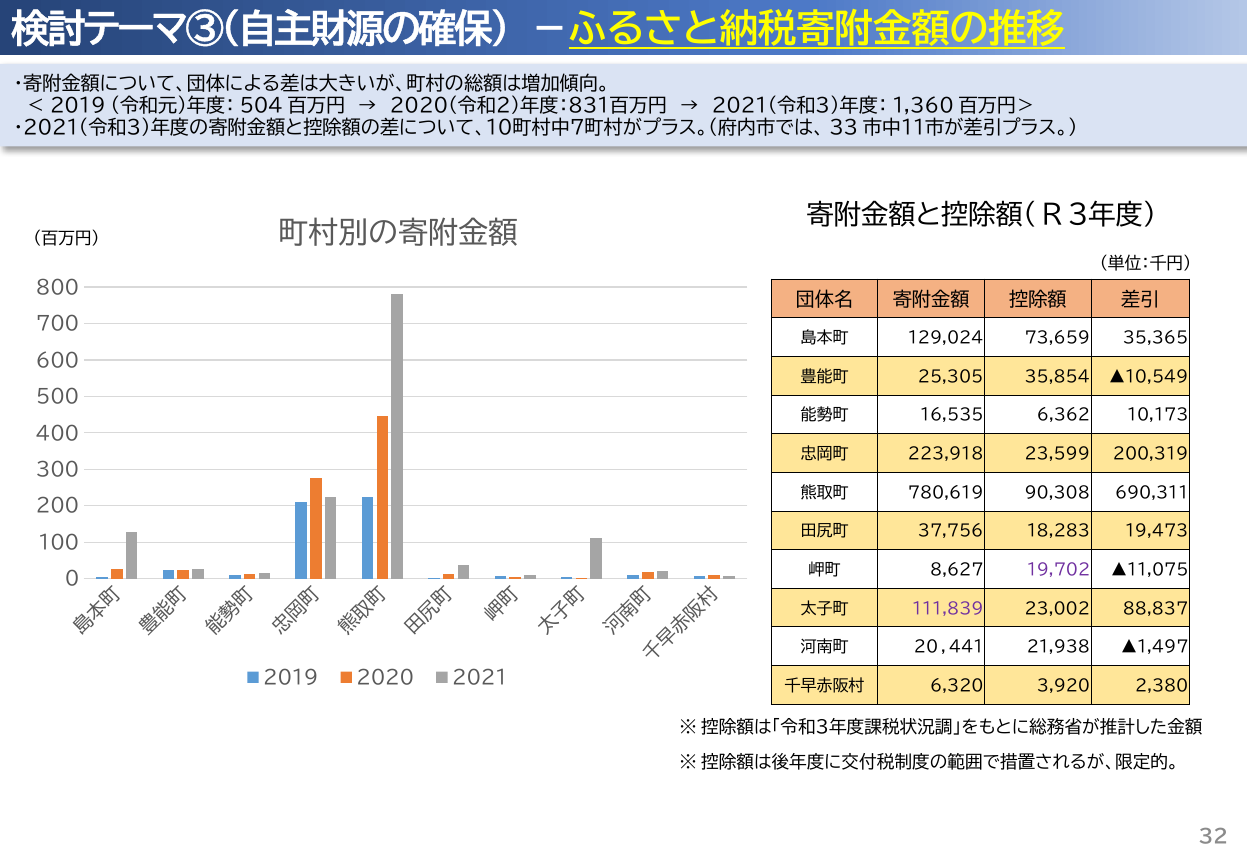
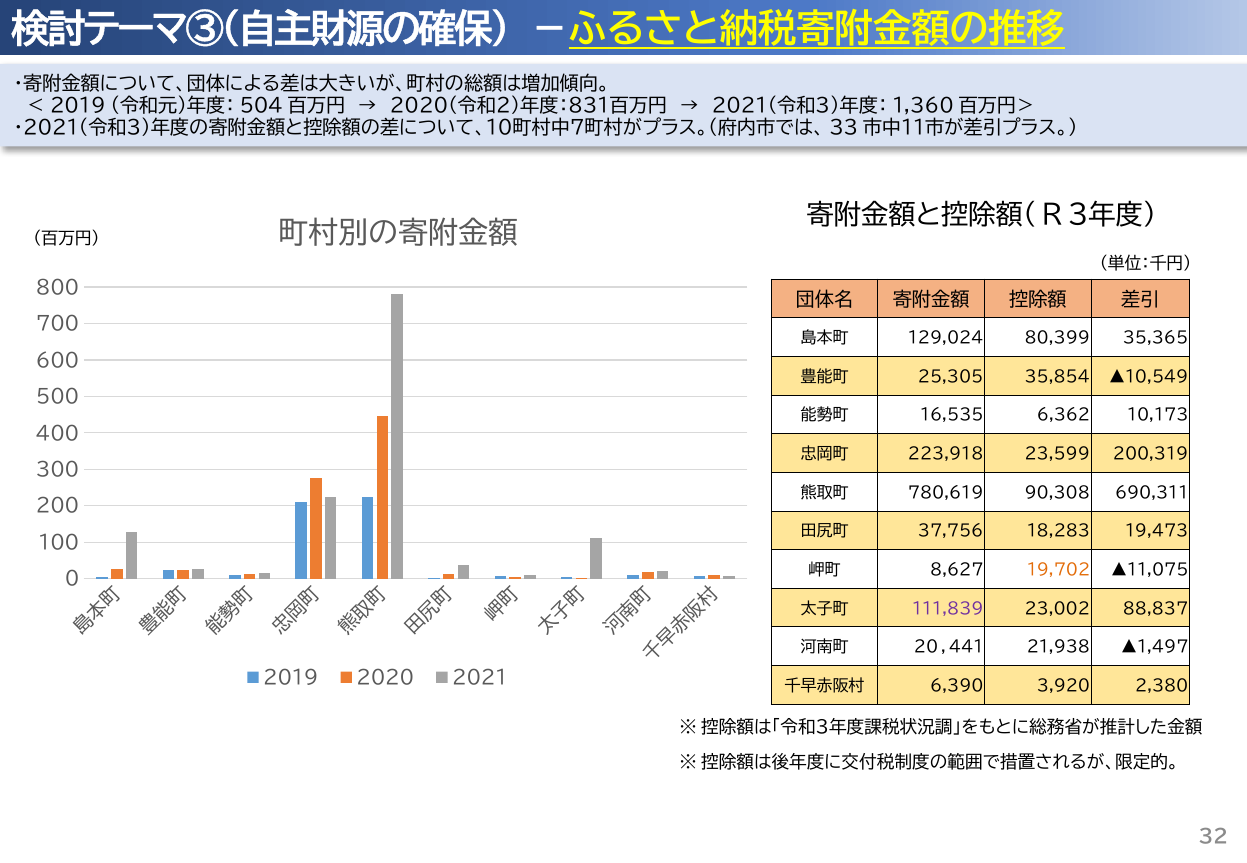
73,659: 73,659 -> 80,399 (1057, 338)
19,702 colour: purple -> orange (1058, 570)
6,320: 6,320 -> 6,390 (957, 686)
